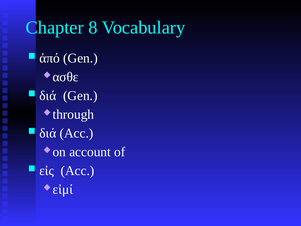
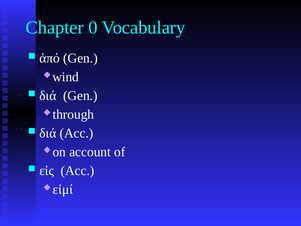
8: 8 -> 0 (93, 28)
ασθε: ασθε -> wind (66, 77)
